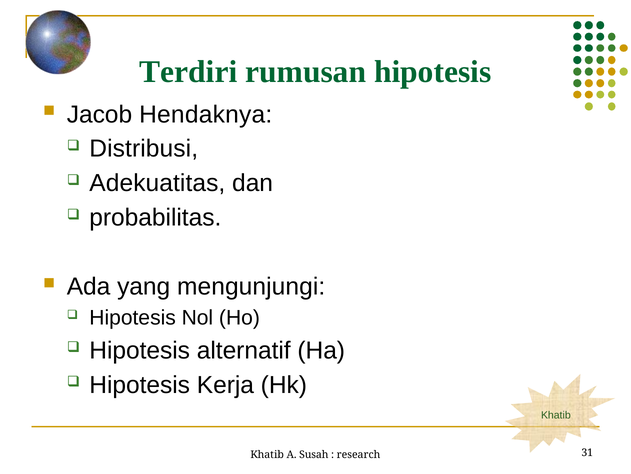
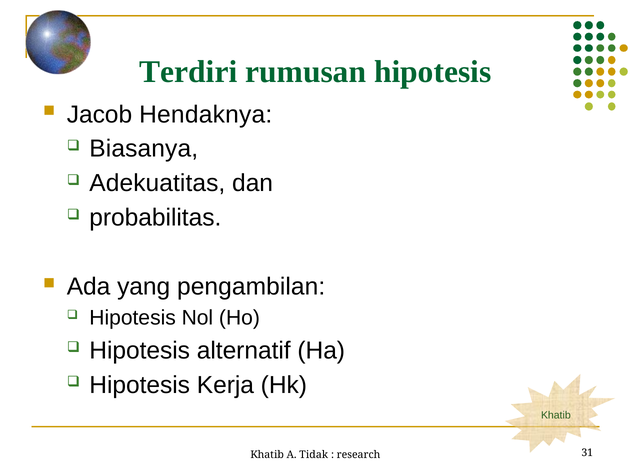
Distribusi: Distribusi -> Biasanya (144, 149)
mengunjungi: mengunjungi -> pengambilan (251, 286)
Susah: Susah -> Tidak (314, 454)
